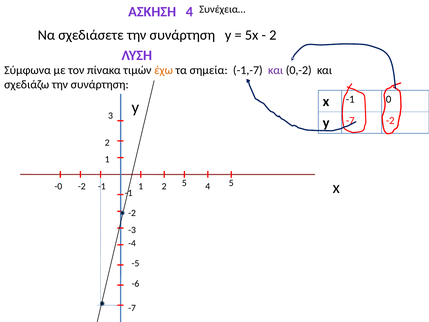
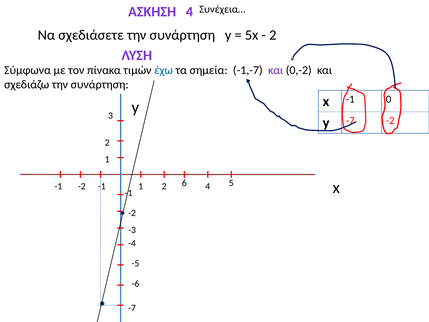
έχω colour: orange -> blue (164, 70)
-0: -0 -> -1 (58, 186)
2 5: 5 -> 6 (184, 183)
